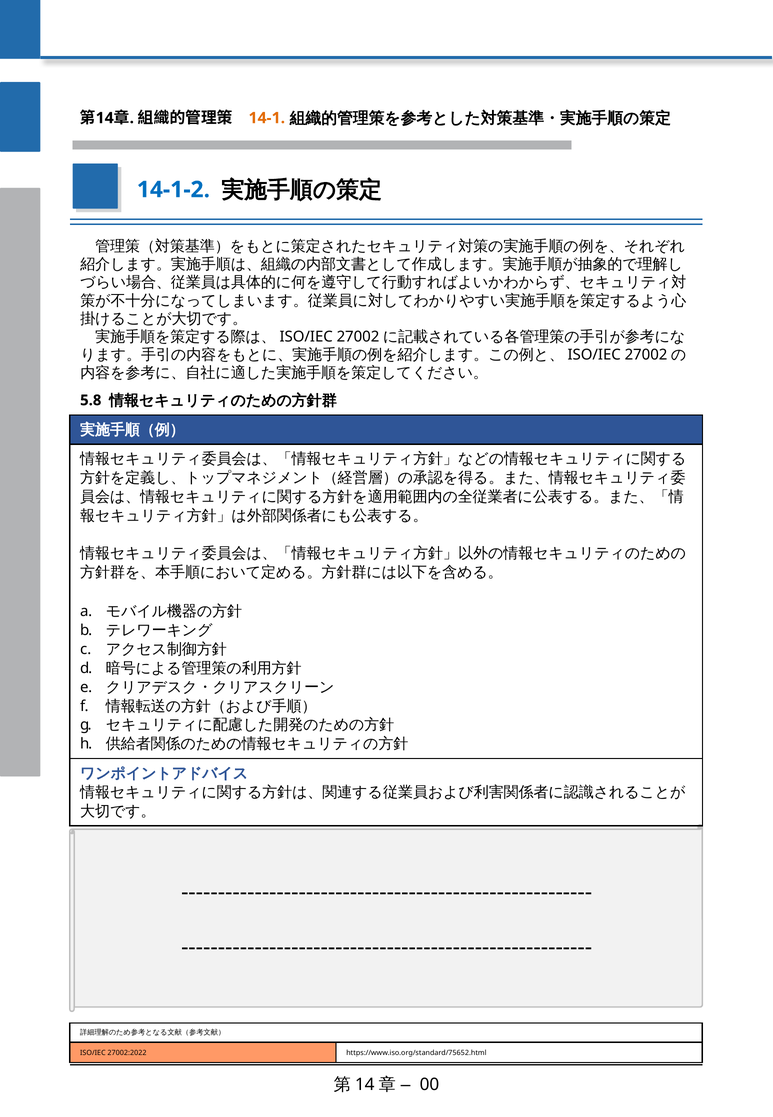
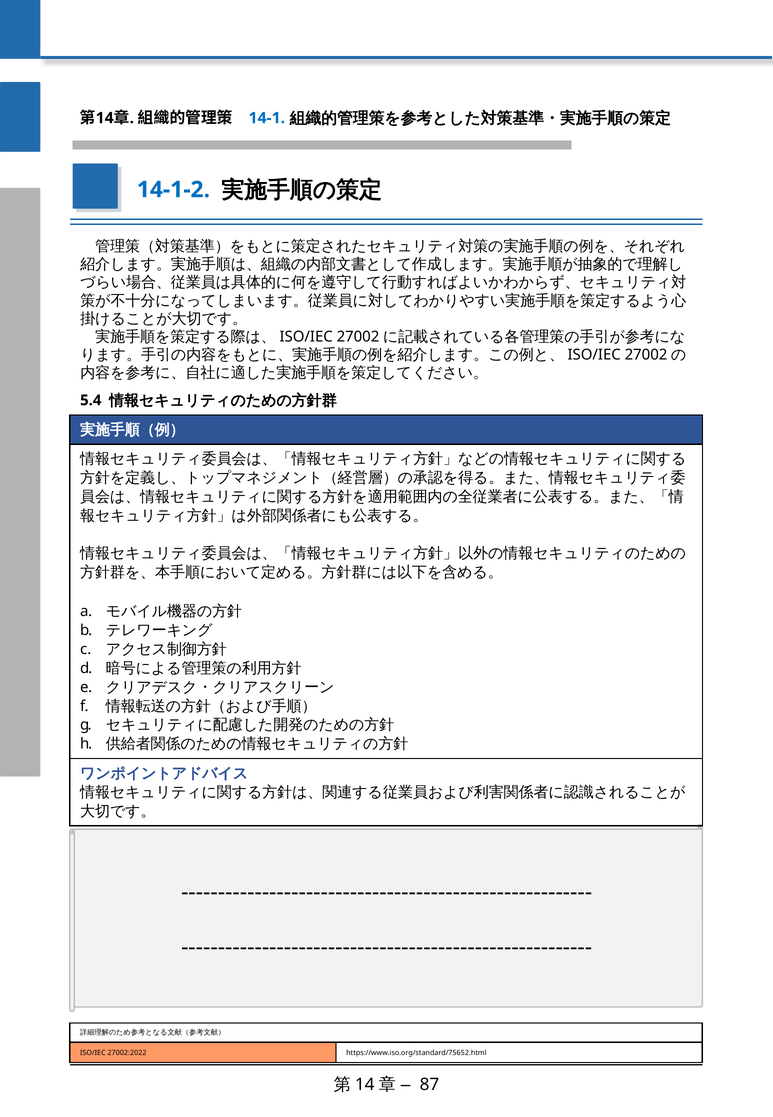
14-1 colour: orange -> blue (267, 118)
5.8: 5.8 -> 5.4 (91, 400)
00: 00 -> 87 (429, 1084)
